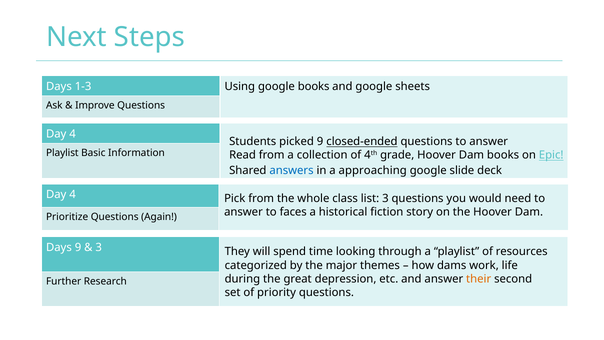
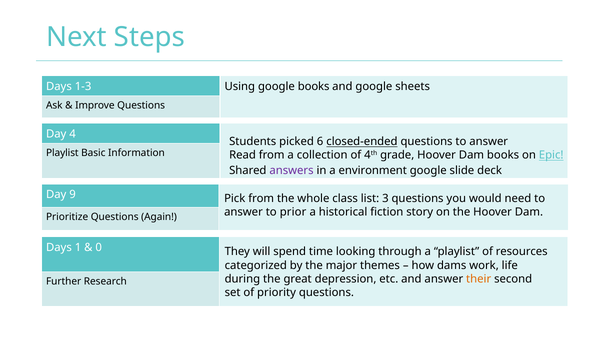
picked 9: 9 -> 6 (320, 141)
answers colour: blue -> purple (292, 170)
approaching: approaching -> environment (373, 170)
4: 4 -> 9 (73, 195)
faces: faces -> prior (293, 212)
Days 9: 9 -> 1 (78, 247)
3: 3 -> 0 (99, 247)
